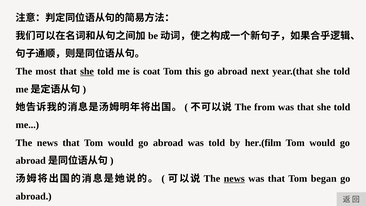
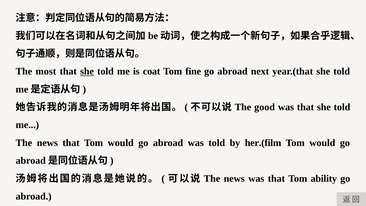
this: this -> fine (193, 71)
from: from -> good (265, 107)
news underline: present -> none (234, 178)
began: began -> ability (324, 178)
